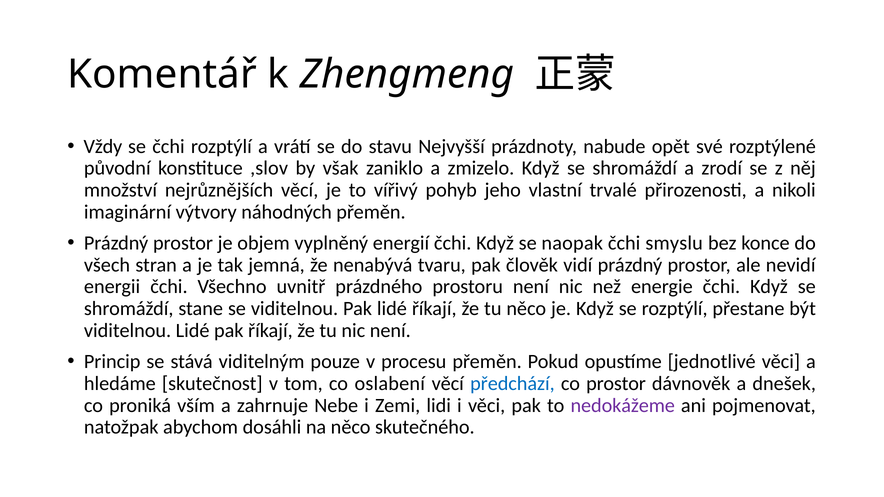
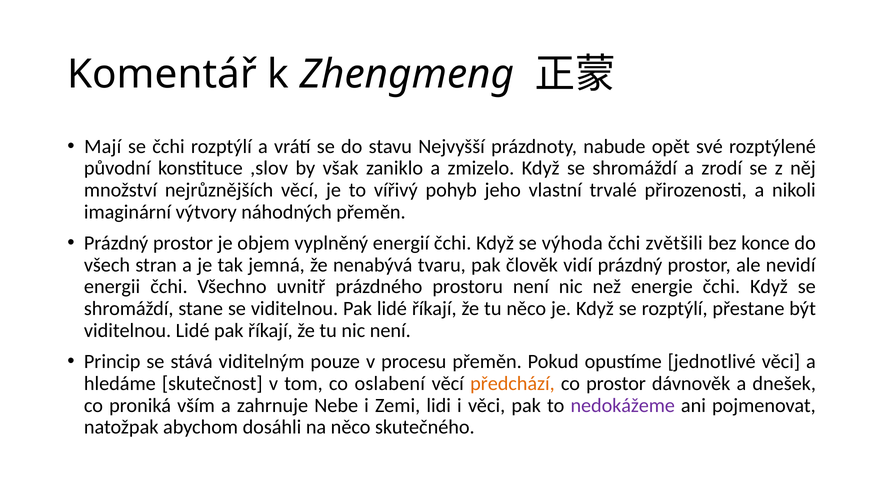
Vždy: Vždy -> Mají (103, 146)
naopak: naopak -> výhoda (572, 243)
smyslu: smyslu -> zvětšili (674, 243)
předchází colour: blue -> orange (512, 384)
